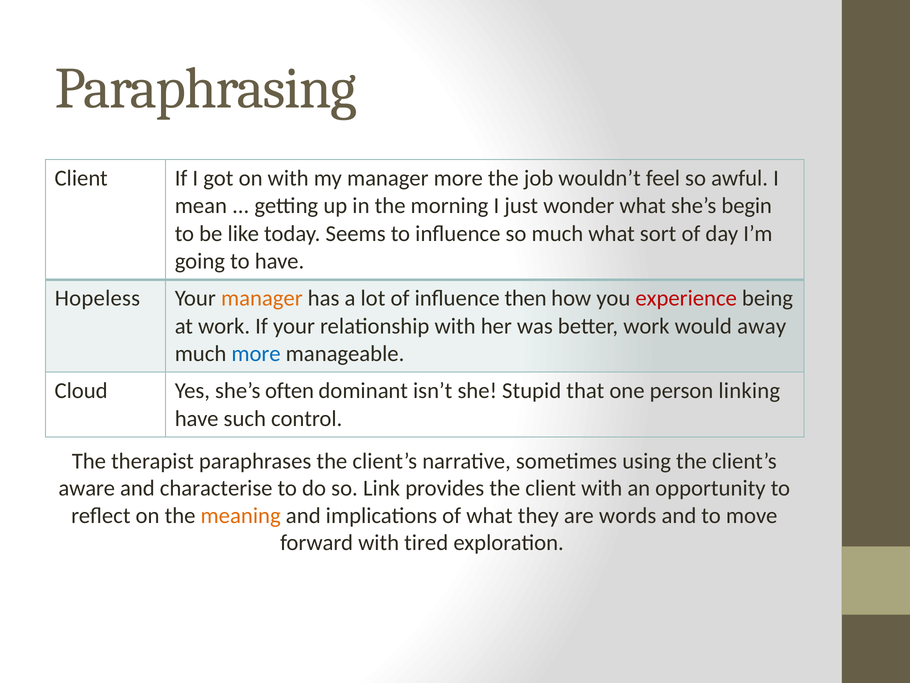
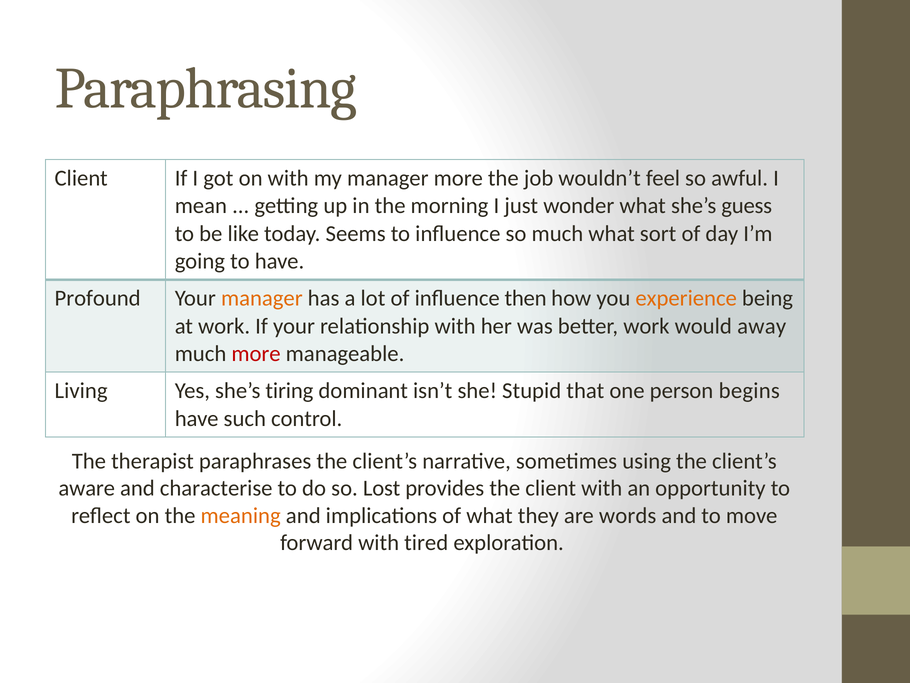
begin: begin -> guess (747, 206)
Hopeless: Hopeless -> Profound (98, 298)
experience colour: red -> orange (686, 298)
more colour: blue -> red (256, 354)
Cloud: Cloud -> Living (81, 391)
often: often -> tiring (289, 391)
linking: linking -> begins (749, 391)
Link: Link -> Lost (382, 488)
